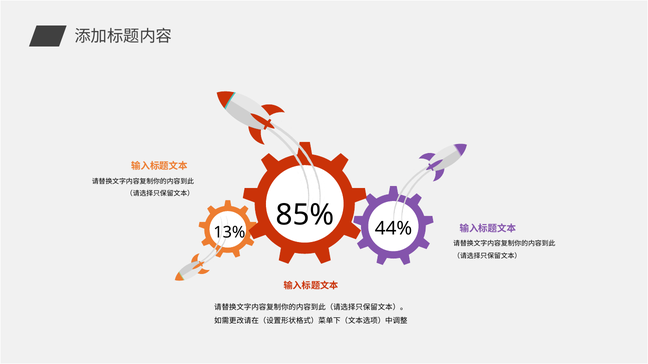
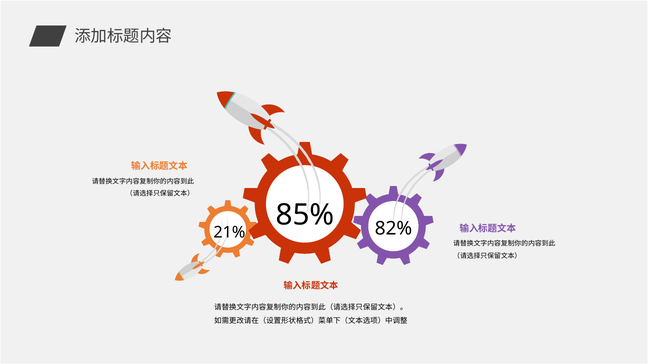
44%: 44% -> 82% (393, 229)
13%: 13% -> 21% (229, 233)
